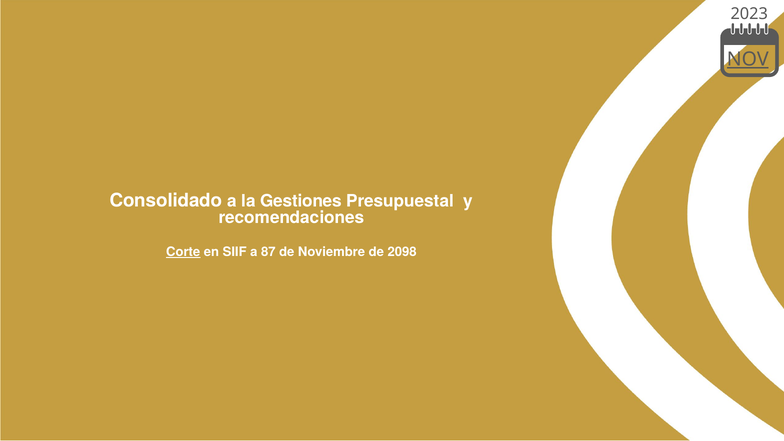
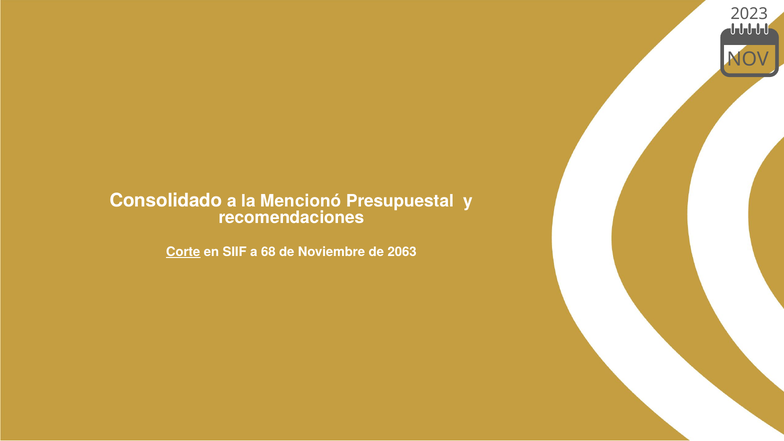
NOV underline: present -> none (748, 59)
Gestiones: Gestiones -> Mencionó (301, 201)
87: 87 -> 68 (268, 252)
2098: 2098 -> 2063 (402, 252)
